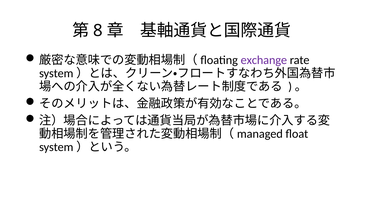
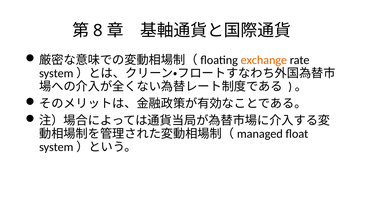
exchange colour: purple -> orange (264, 60)
